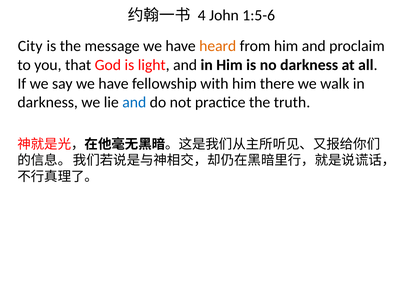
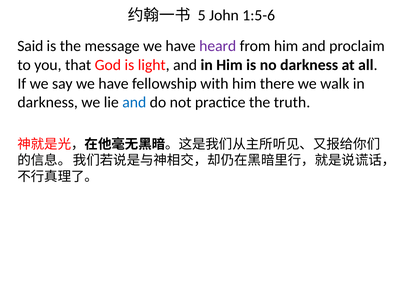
4: 4 -> 5 (202, 15)
City: City -> Said (30, 46)
heard colour: orange -> purple (218, 46)
